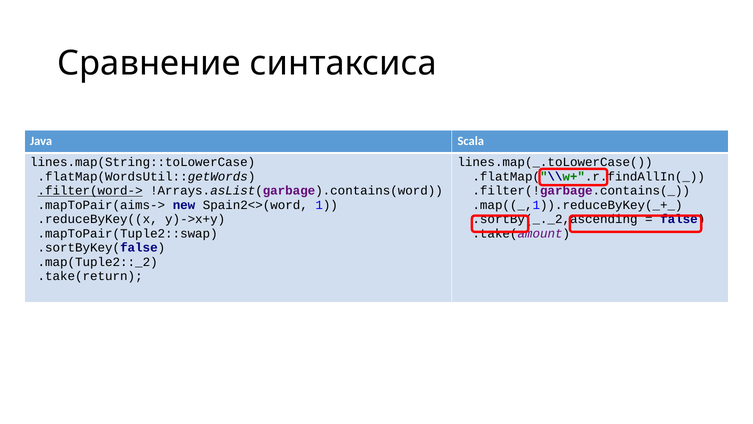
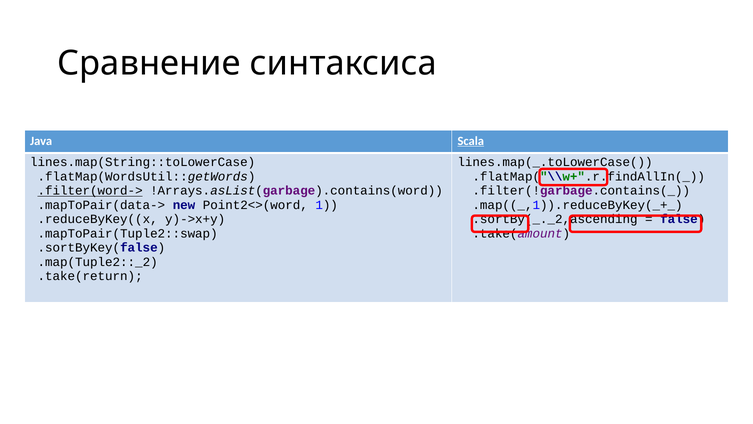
Scala underline: none -> present (471, 141)
.mapToPair(aims->: .mapToPair(aims-> -> .mapToPair(data-> (101, 205)
Spain2<>(word: Spain2<>(word -> Point2<>(word (255, 205)
